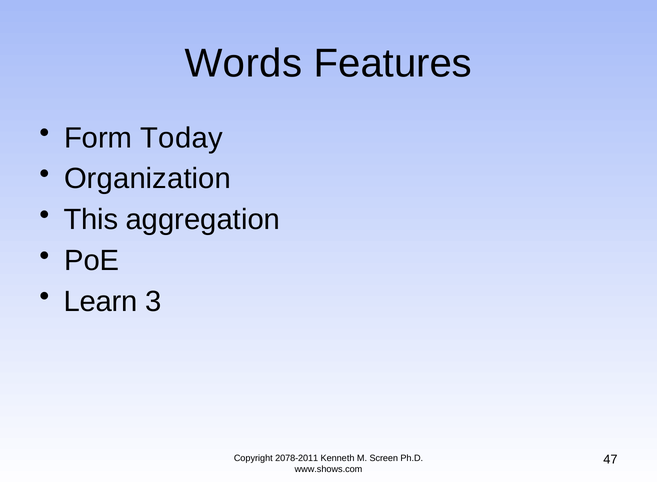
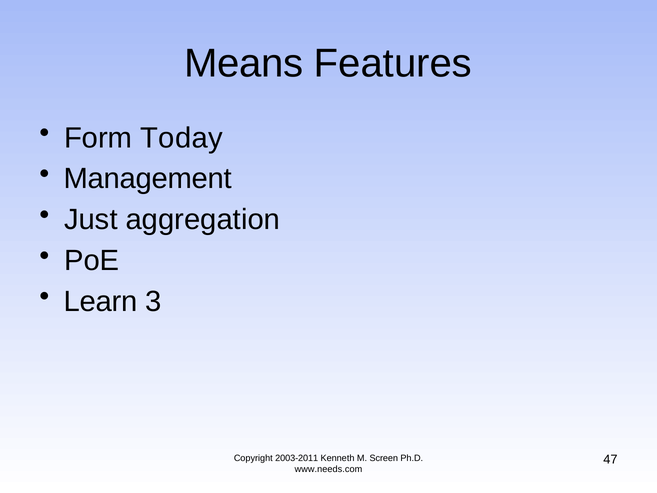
Words: Words -> Means (244, 64)
Organization: Organization -> Management (148, 179)
This: This -> Just (91, 220)
2078-2011: 2078-2011 -> 2003-2011 (297, 458)
www.shows.com: www.shows.com -> www.needs.com (328, 469)
